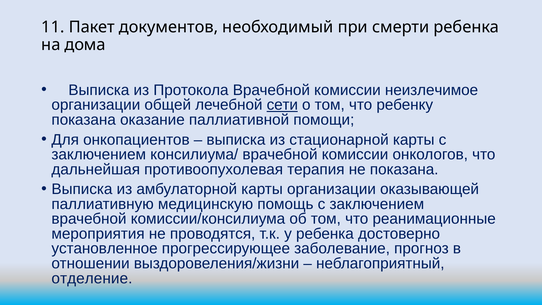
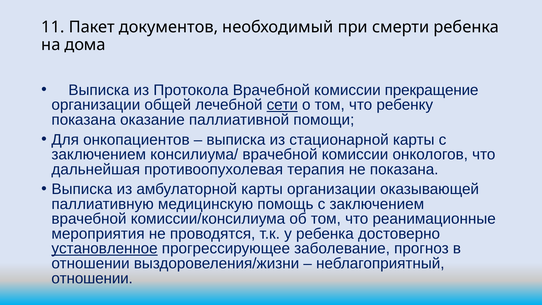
неизлечимое: неизлечимое -> прекращение (432, 90)
установленное underline: none -> present (105, 249)
отделение: отделение -> отношении (92, 278)
